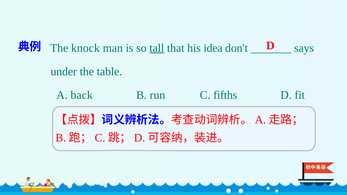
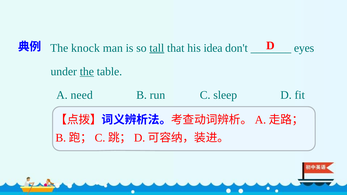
says: says -> eyes (304, 48)
the underline: none -> present (87, 72)
back: back -> need (82, 95)
fifths: fifths -> sleep (225, 95)
